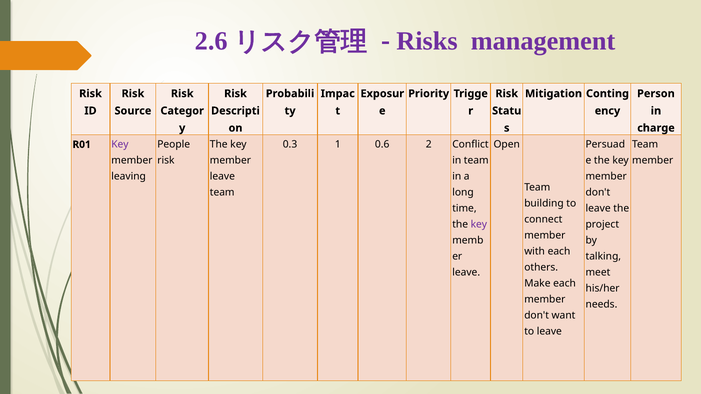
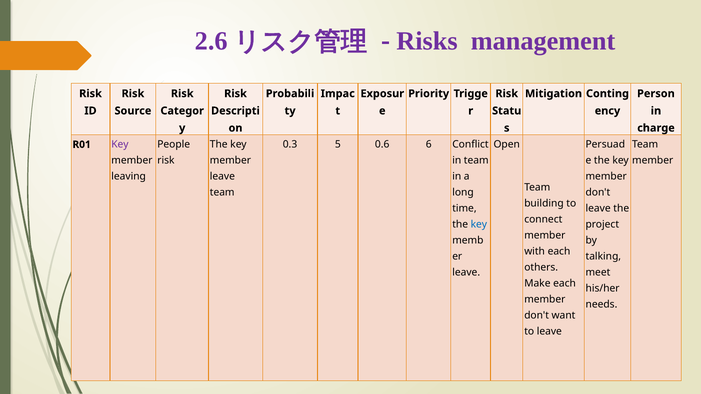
1: 1 -> 5 (338, 145)
2: 2 -> 6 (429, 145)
key colour: purple -> blue (479, 225)
